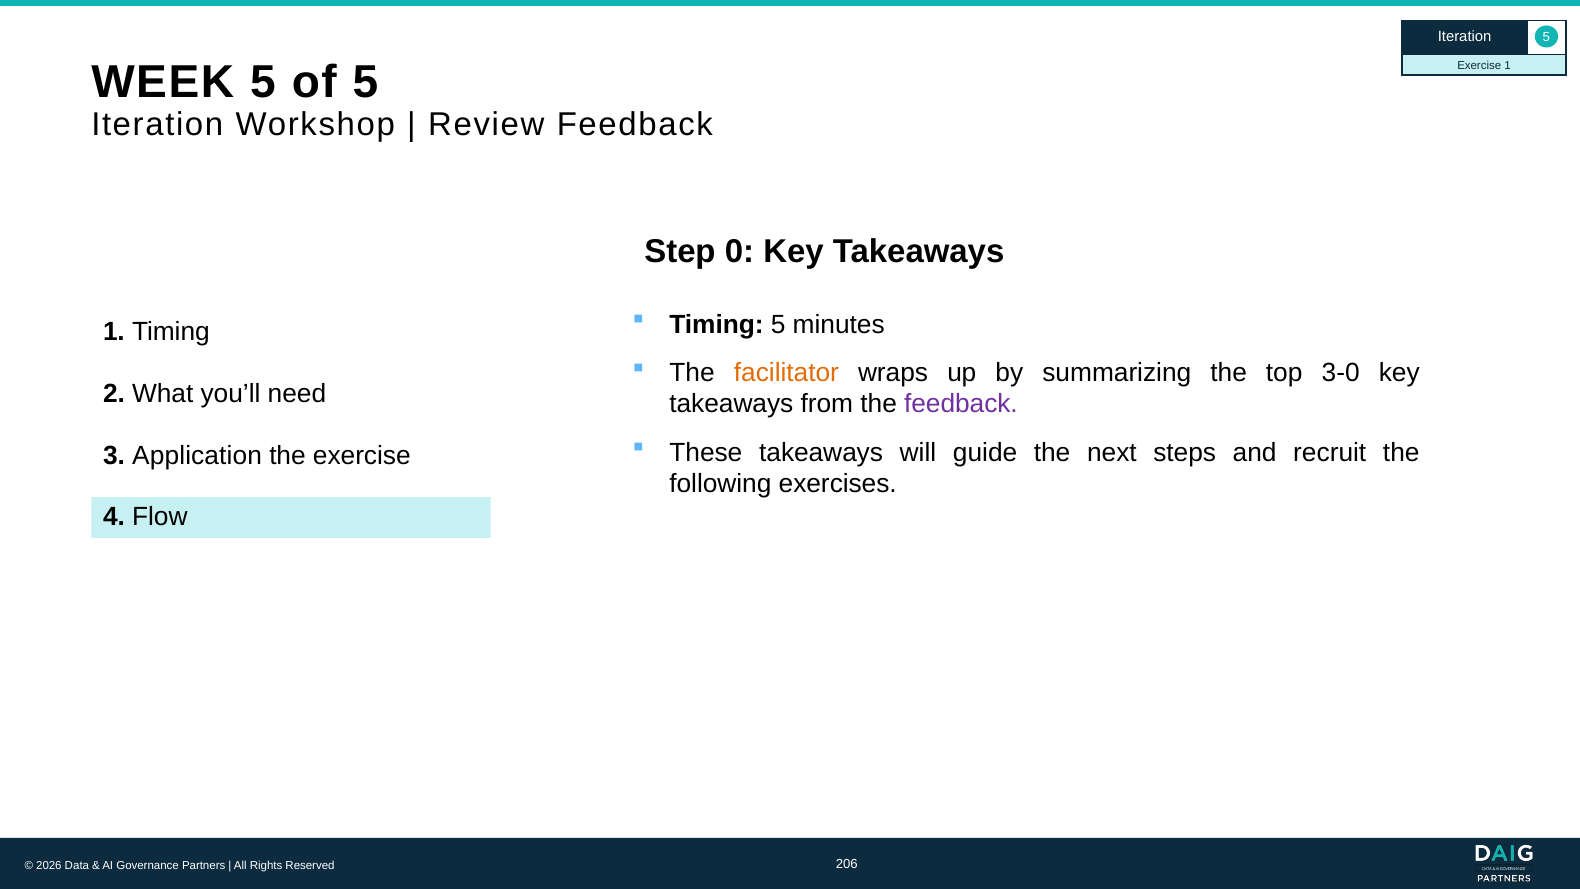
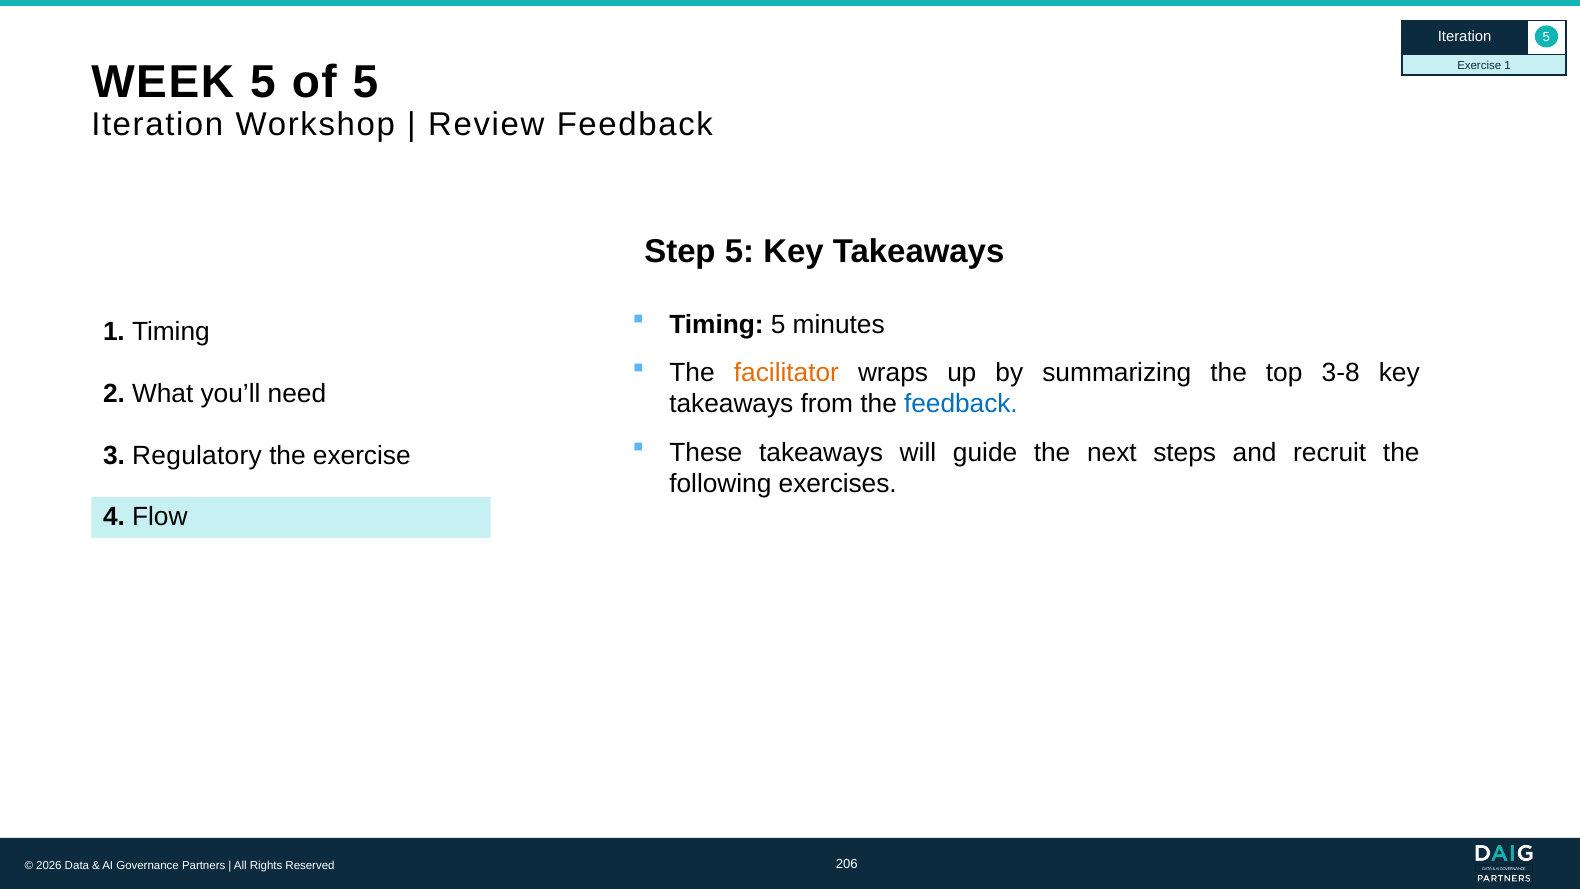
Step 0: 0 -> 5 (739, 251)
3-0: 3-0 -> 3-8 (1341, 373)
feedback colour: purple -> blue (961, 404)
Application: Application -> Regulatory (197, 456)
